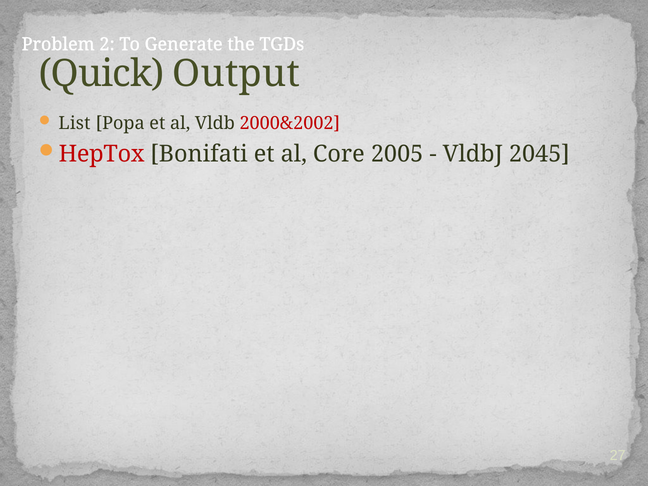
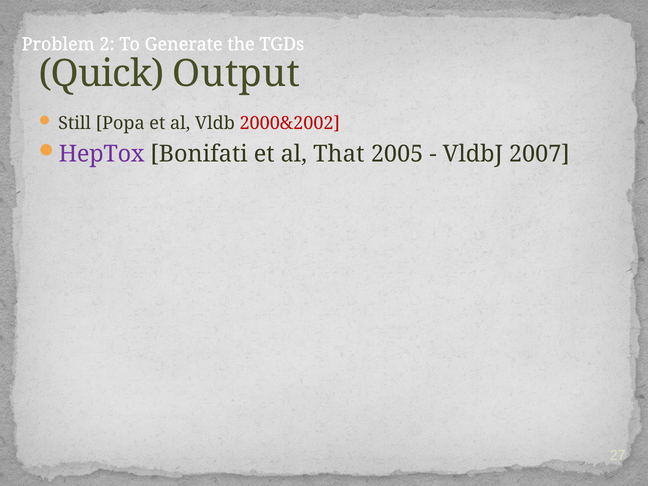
List: List -> Still (75, 123)
HepTox colour: red -> purple (102, 154)
Core: Core -> That (339, 154)
2045: 2045 -> 2007 (539, 154)
